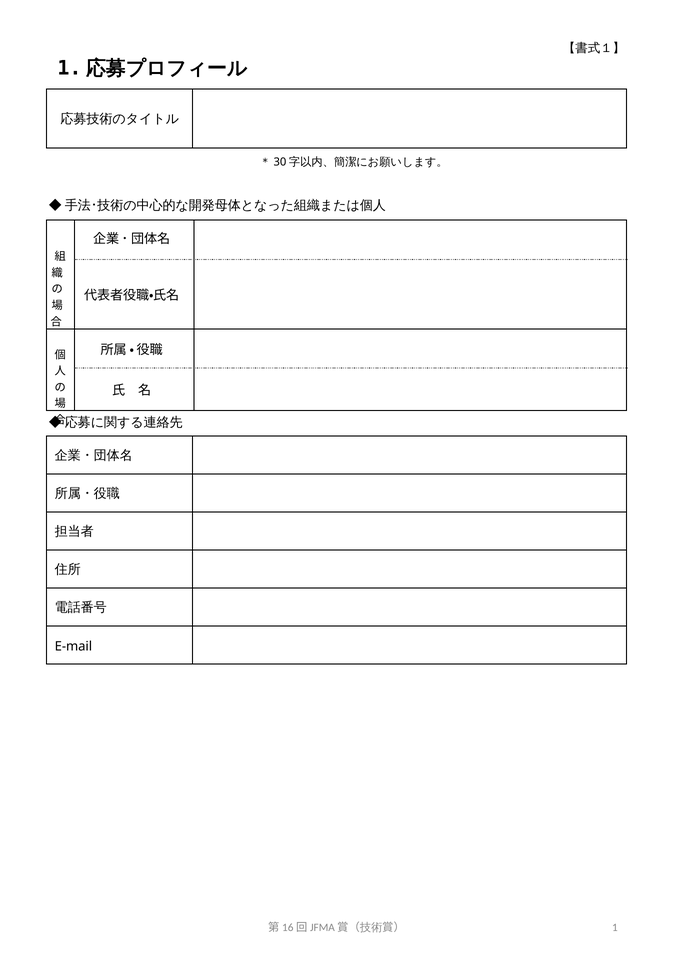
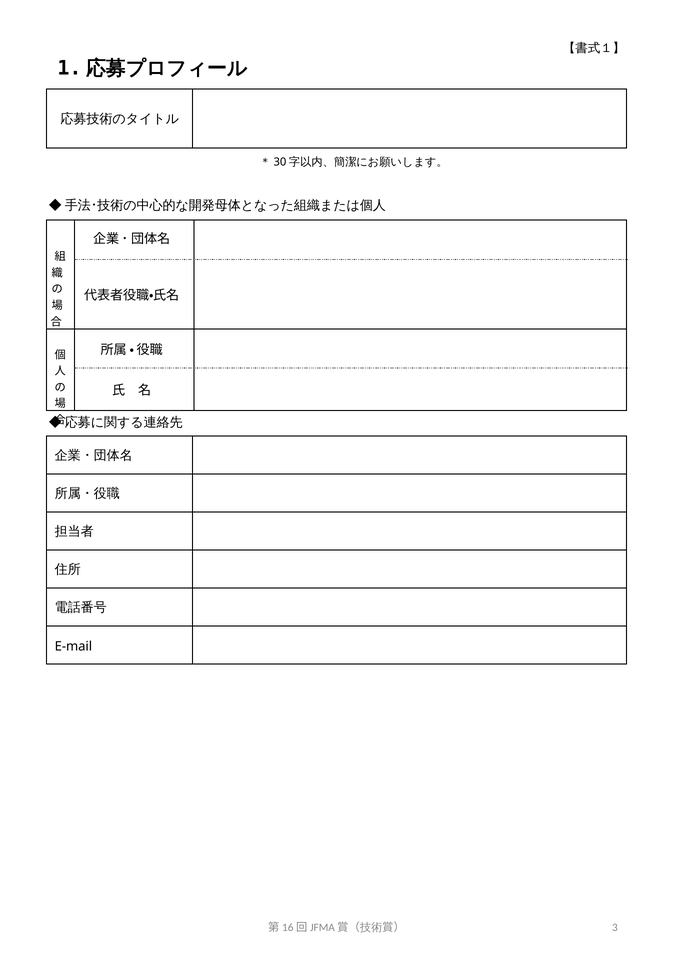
1: 1 -> 3 (615, 928)
